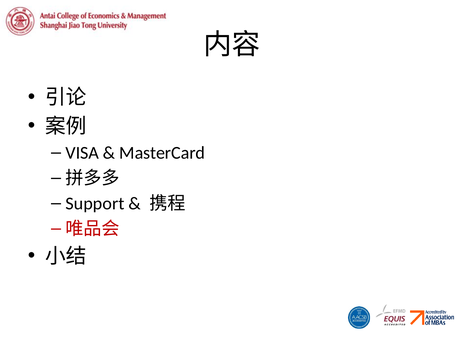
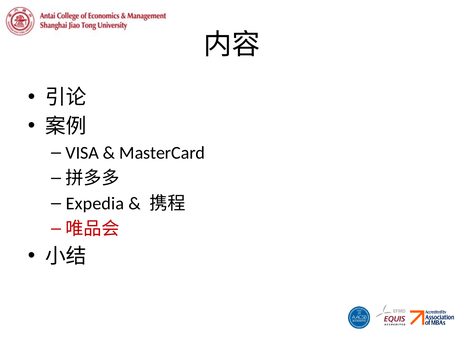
Support: Support -> Expedia (95, 203)
